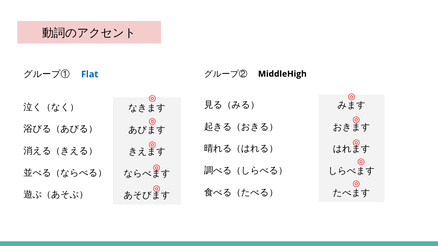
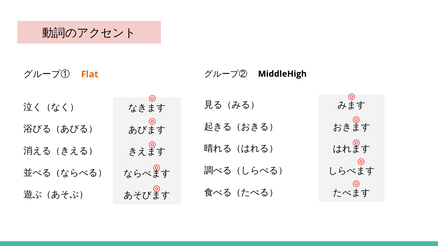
Flat colour: blue -> orange (90, 74)
